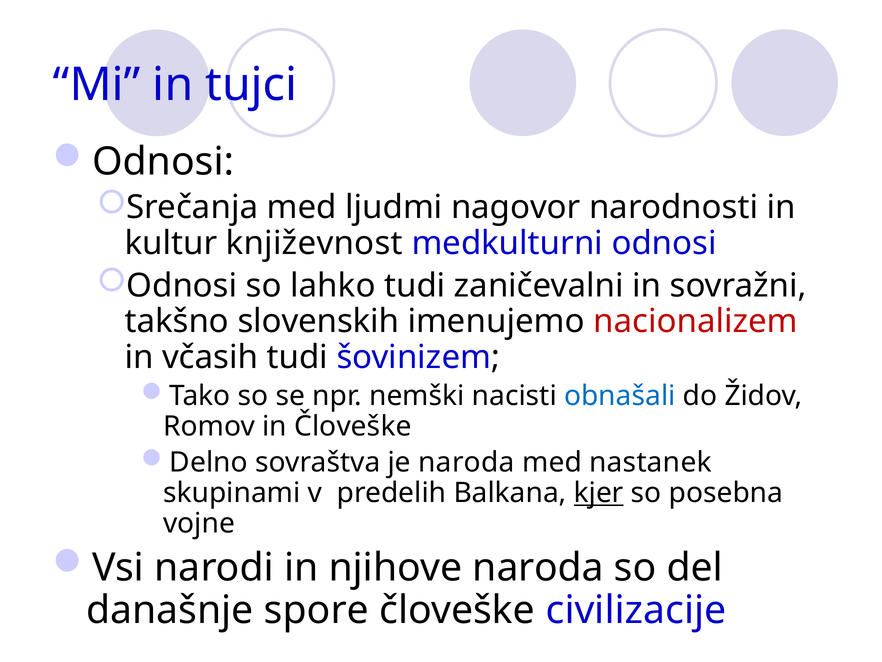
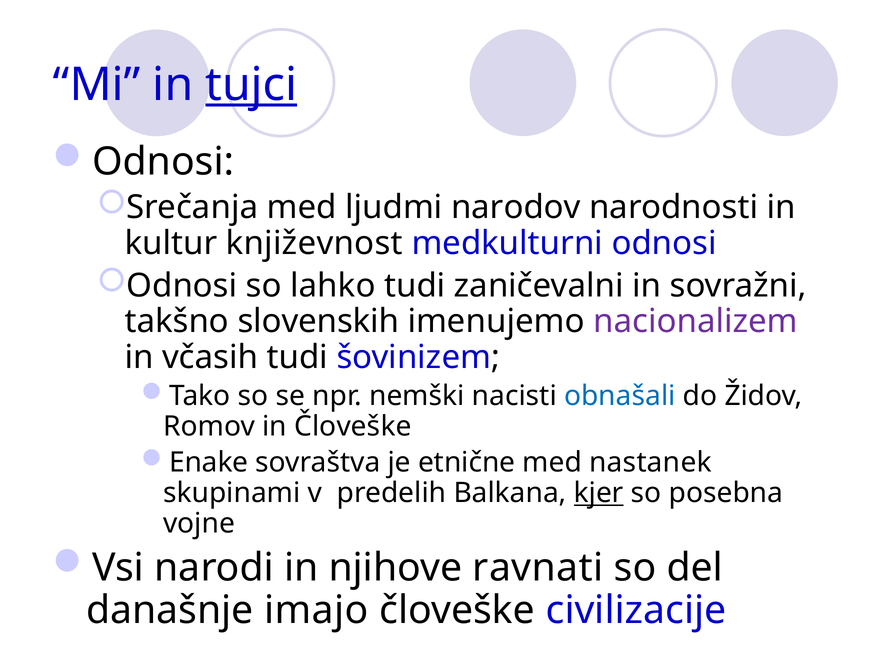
tujci underline: none -> present (251, 85)
nagovor: nagovor -> narodov (516, 207)
nacionalizem colour: red -> purple (696, 321)
Delno: Delno -> Enake (209, 462)
je naroda: naroda -> etnične (467, 462)
njihove naroda: naroda -> ravnati (538, 567)
spore: spore -> imajo (316, 610)
